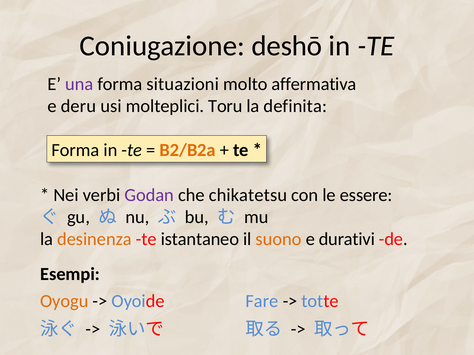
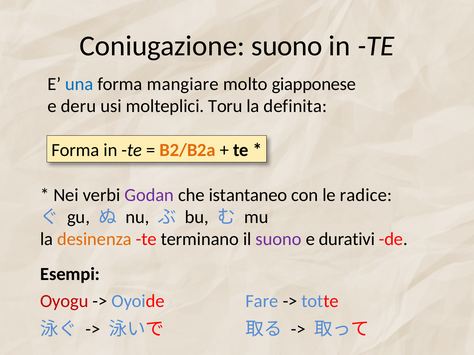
Coniugazione deshō: deshō -> suono (287, 46)
una colour: purple -> blue (79, 84)
situazioni: situazioni -> mangiare (183, 84)
affermativa: affermativa -> giapponese (314, 84)
chikatetsu: chikatetsu -> istantaneo (248, 195)
essere: essere -> radice (366, 195)
istantaneo: istantaneo -> terminano (200, 240)
suono colour: orange -> purple (279, 240)
Oyogu colour: orange -> red (64, 302)
